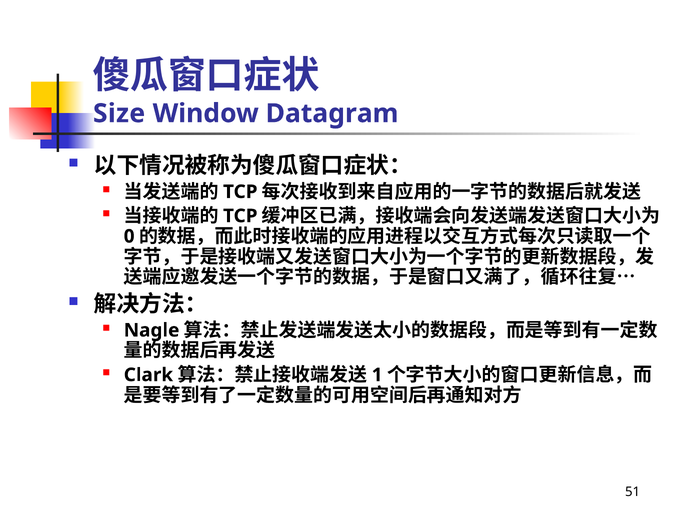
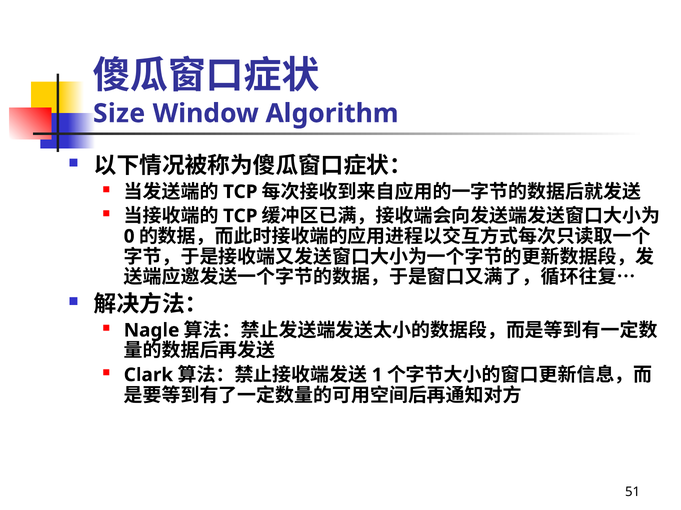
Datagram: Datagram -> Algorithm (332, 114)
